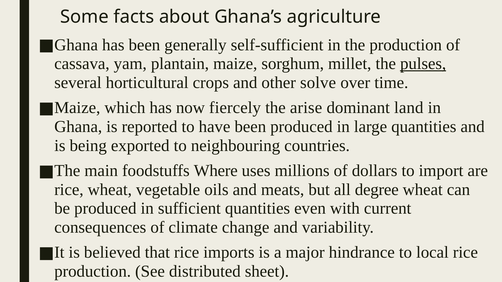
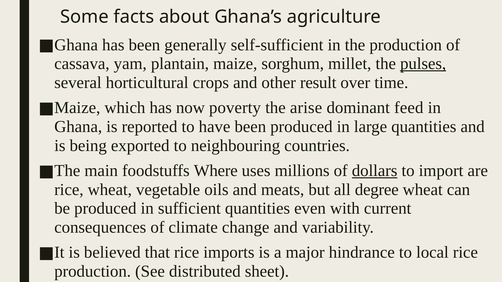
solve: solve -> result (318, 83)
fiercely: fiercely -> poverty (235, 108)
land: land -> feed (409, 108)
dollars underline: none -> present (375, 171)
